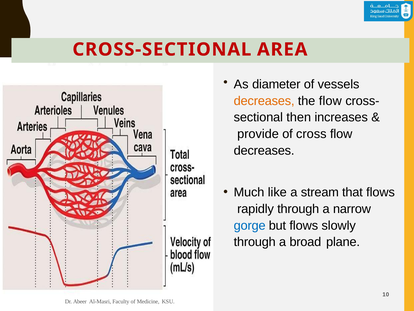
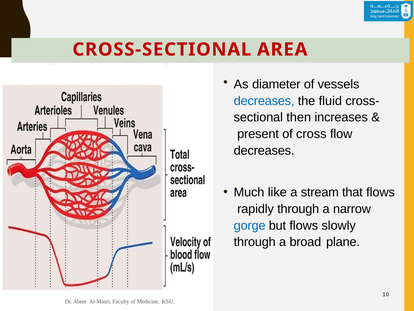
decreases colour: orange -> blue (264, 101)
the flow: flow -> fluid (330, 101)
provide: provide -> present (258, 134)
